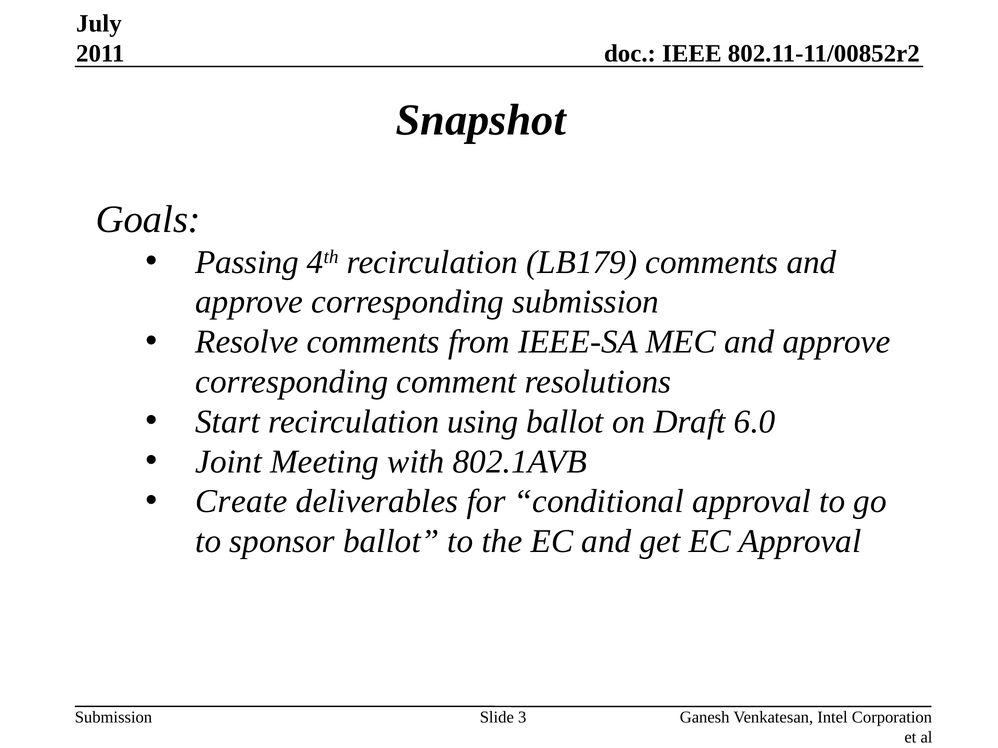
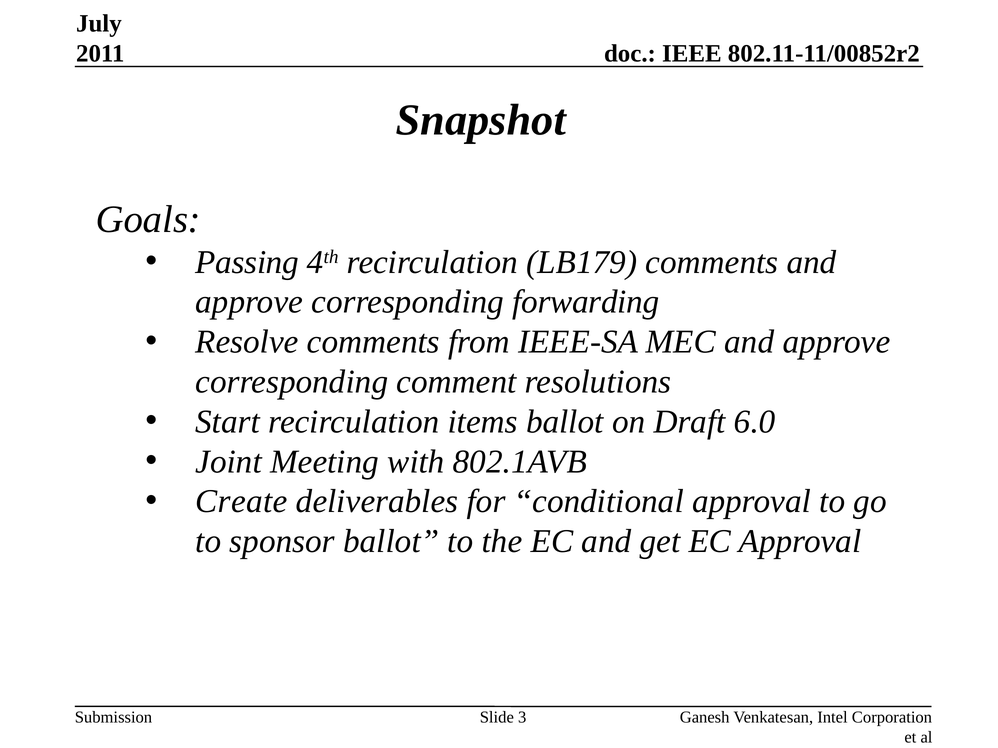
corresponding submission: submission -> forwarding (586, 302)
using: using -> items (483, 422)
